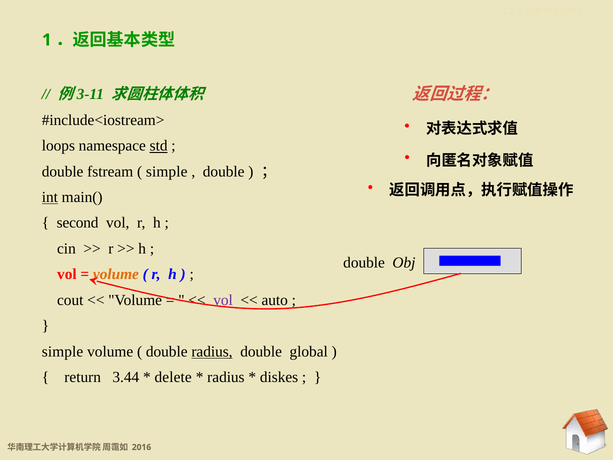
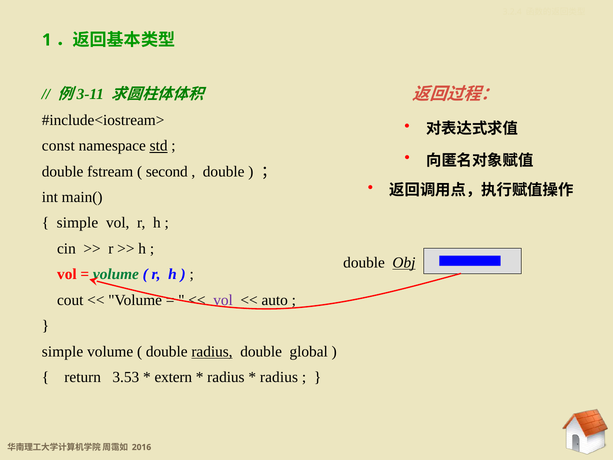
loops: loops -> const (58, 146)
simple: simple -> second (167, 171)
int underline: present -> none (50, 197)
second: second -> simple (77, 223)
Obj underline: none -> present (404, 263)
volume colour: orange -> green (116, 274)
3.44: 3.44 -> 3.53 (126, 377)
delete: delete -> extern (173, 377)
diskes: diskes -> radius (279, 377)
